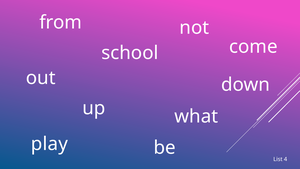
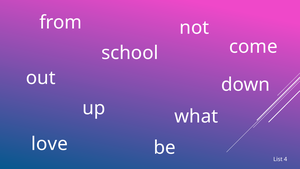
play: play -> love (49, 144)
